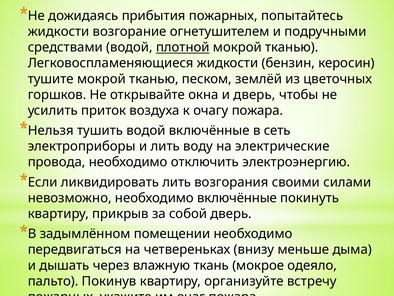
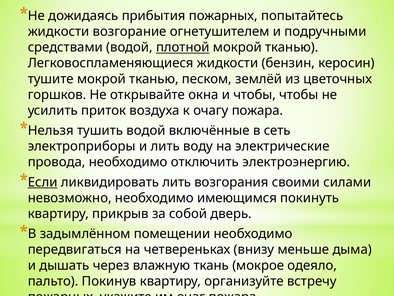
и дверь: дверь -> чтобы (255, 95)
Если underline: none -> present (43, 182)
необходимо включённые: включённые -> имеющимся (237, 198)
